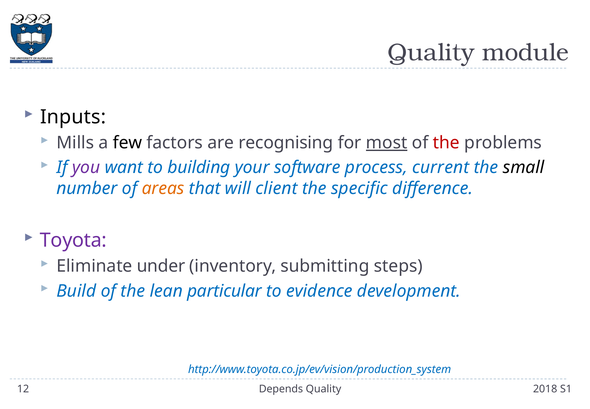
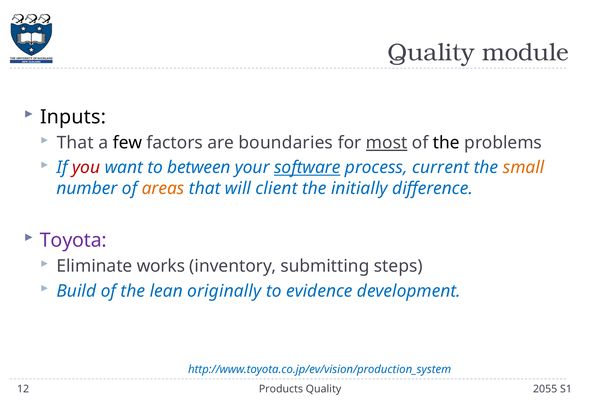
Mills: Mills -> That (75, 143)
recognising: recognising -> boundaries (286, 143)
the colour: red -> black (446, 143)
you colour: purple -> red (86, 167)
building: building -> between (199, 167)
software underline: none -> present (307, 167)
small colour: black -> orange (524, 167)
specific: specific -> initially (359, 188)
under: under -> works (161, 266)
particular: particular -> originally (224, 291)
Depends: Depends -> Products (281, 388)
2018: 2018 -> 2055 (545, 388)
